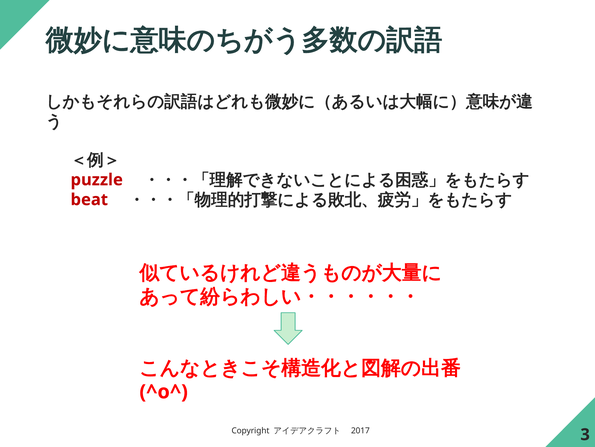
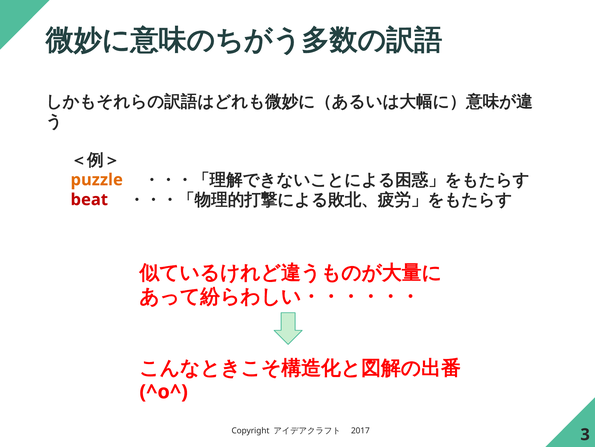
puzzle colour: red -> orange (97, 180)
